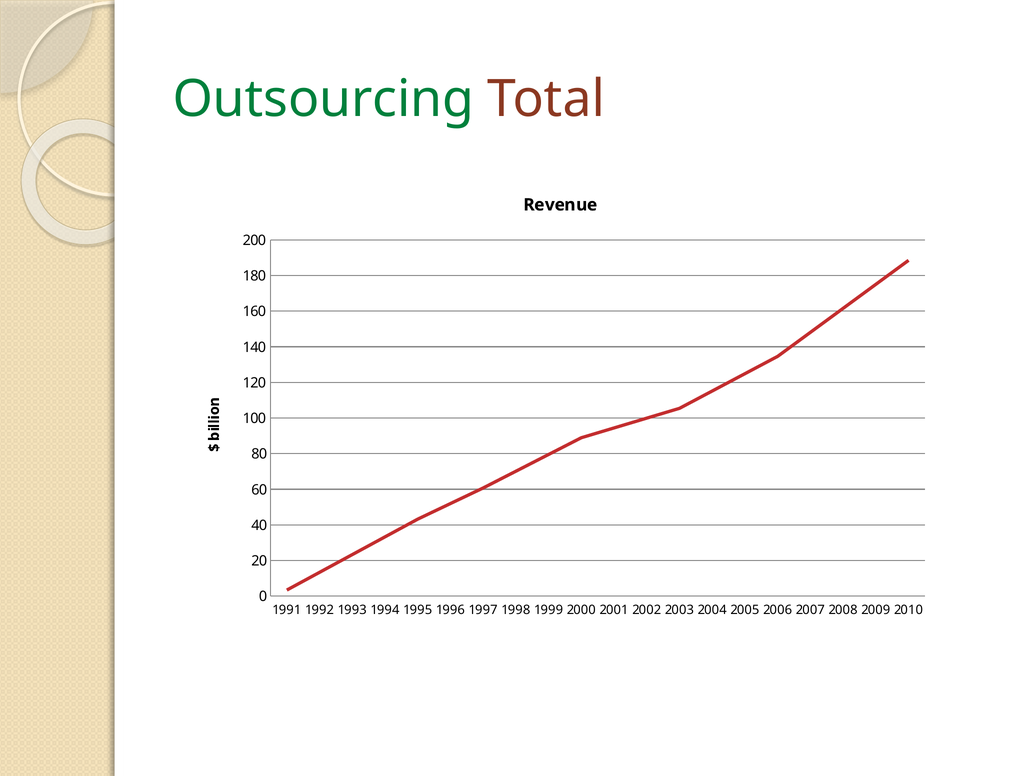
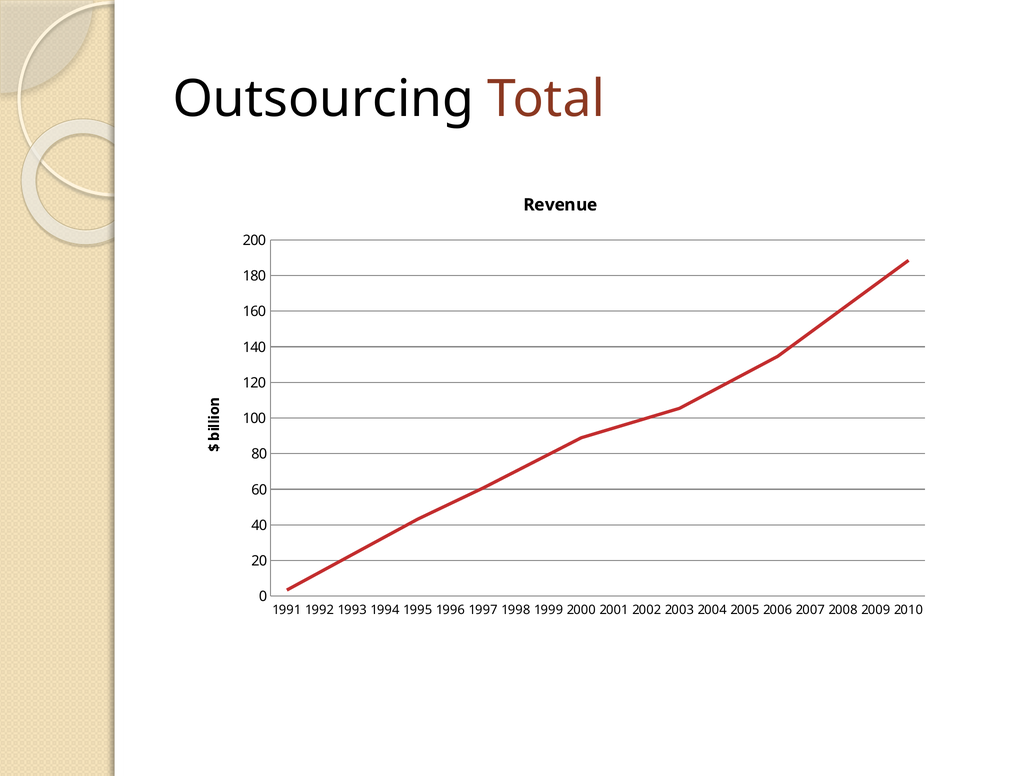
Outsourcing colour: green -> black (323, 99)
